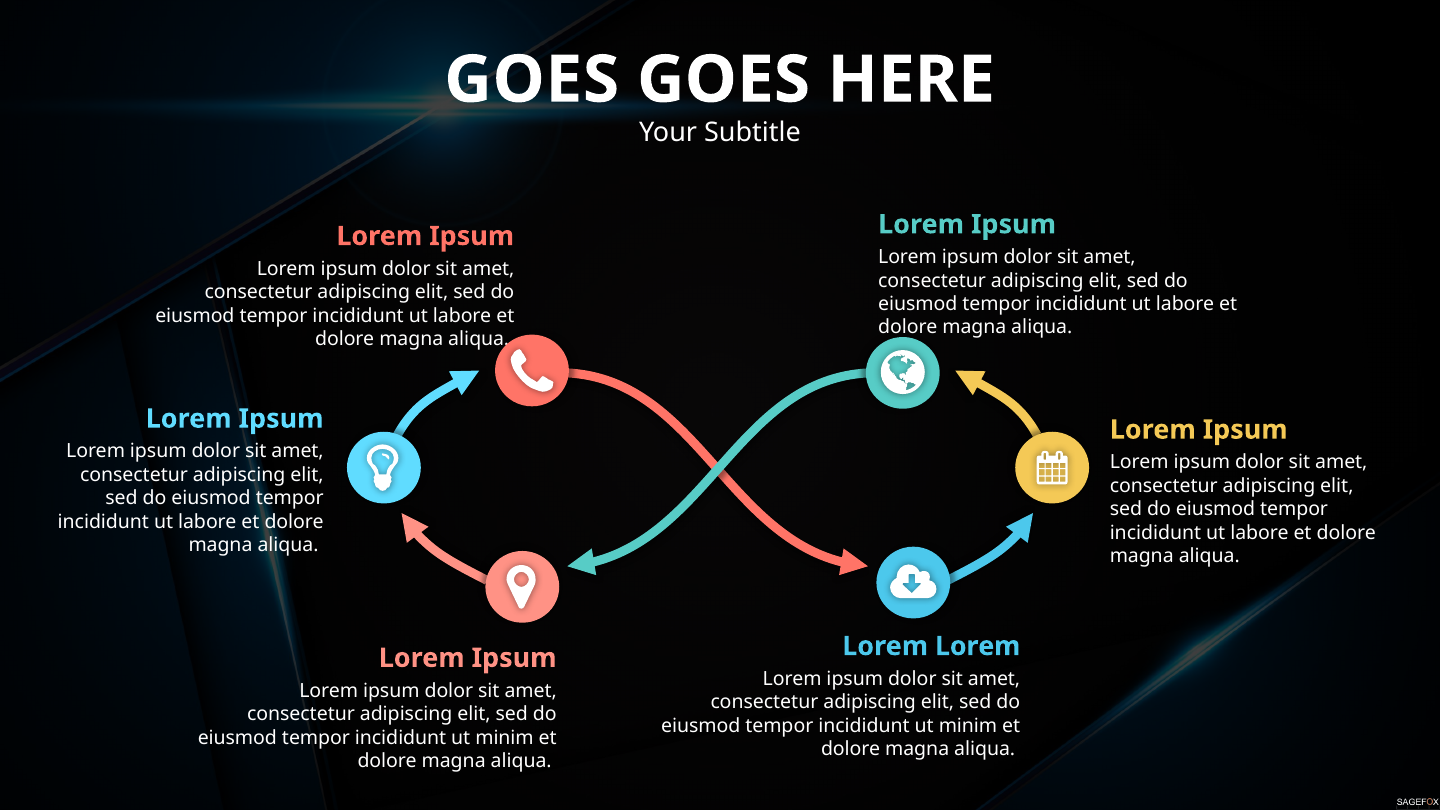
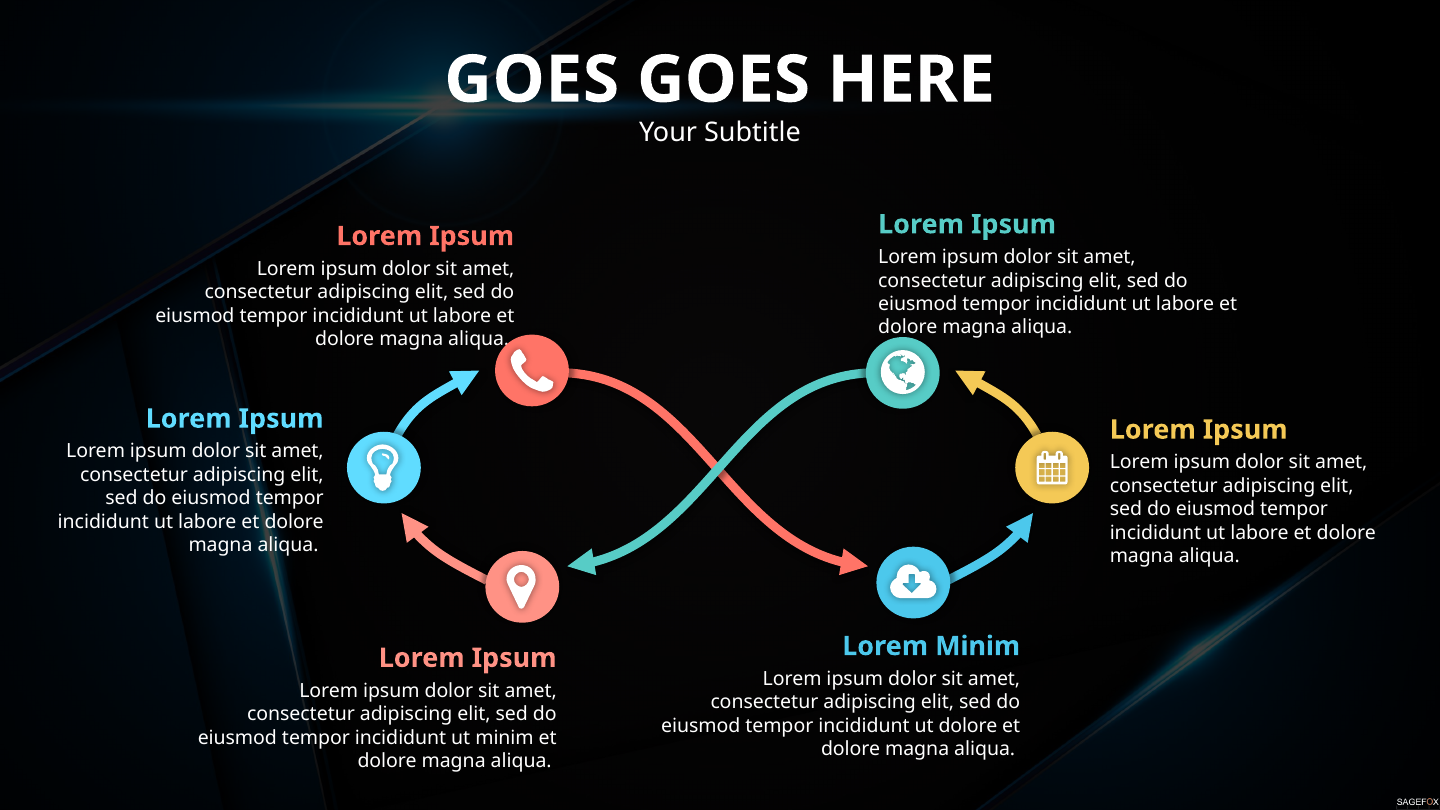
Lorem: Lorem -> Minim (978, 646)
minim: minim -> dolore (968, 726)
